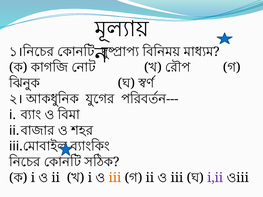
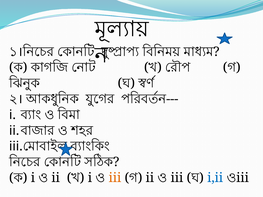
i,ii colour: purple -> blue (215, 178)
